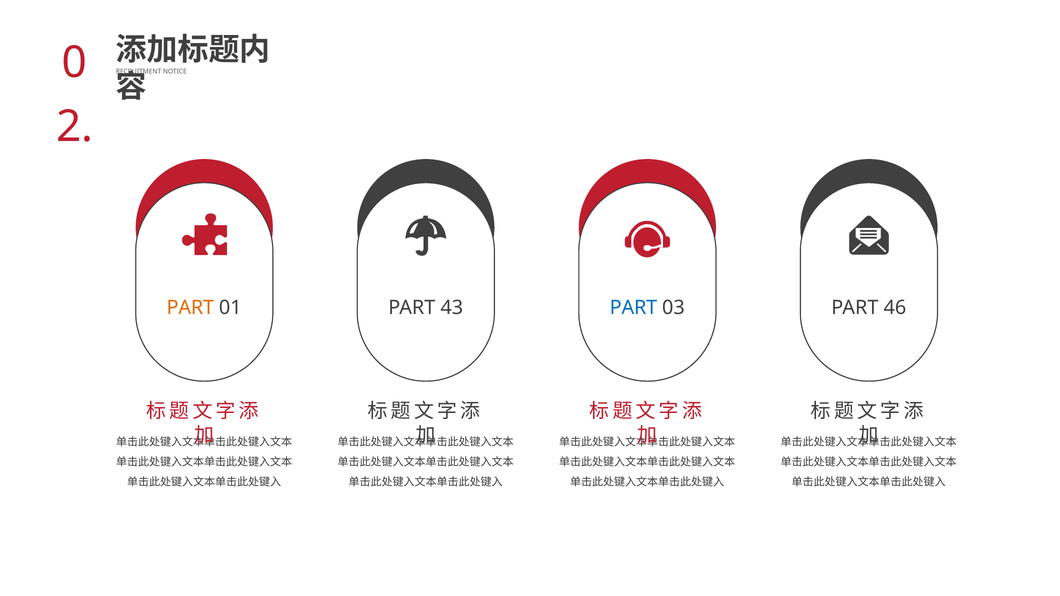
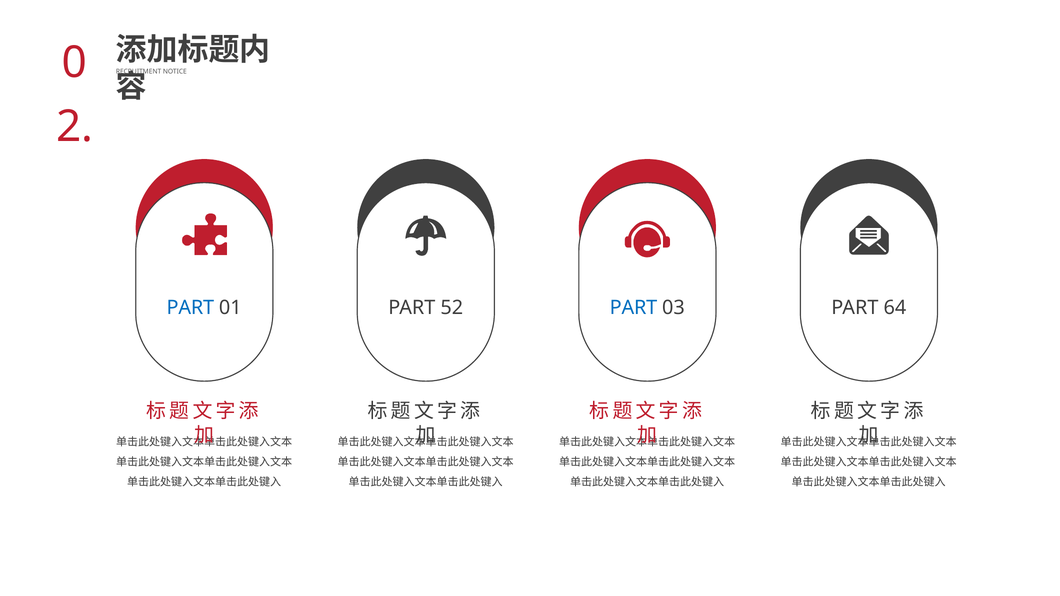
PART colour: orange -> blue (190, 308)
43: 43 -> 52 (452, 308)
46: 46 -> 64 (895, 308)
